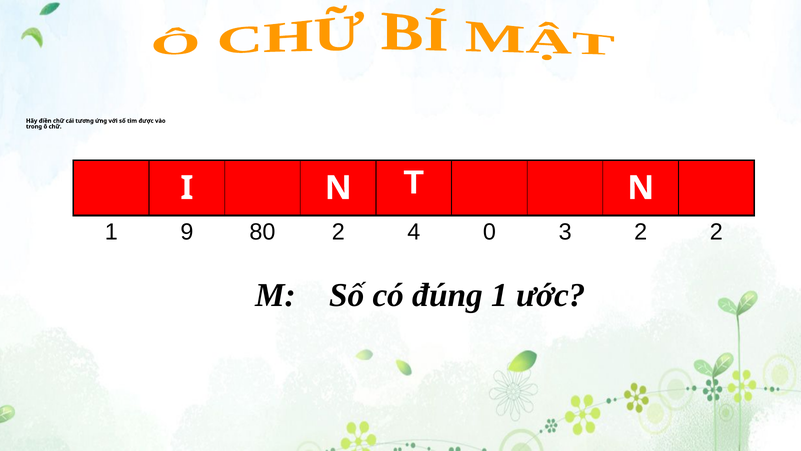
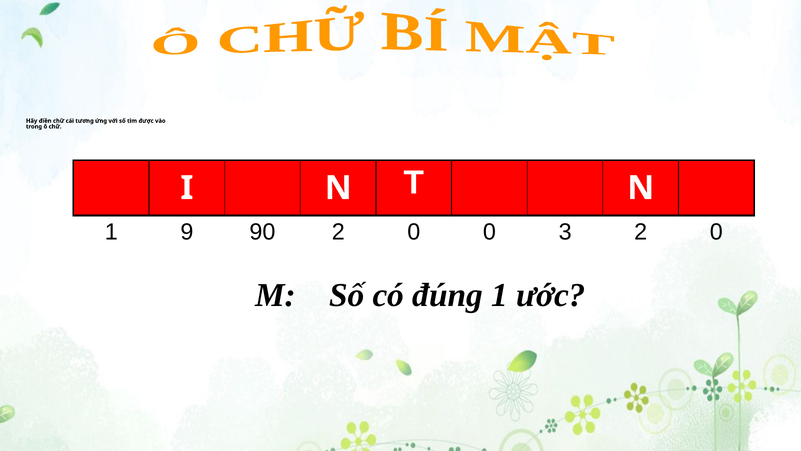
80: 80 -> 90 (262, 232)
4: 4 -> 0 (414, 232)
3 2 2: 2 -> 0 (716, 232)
